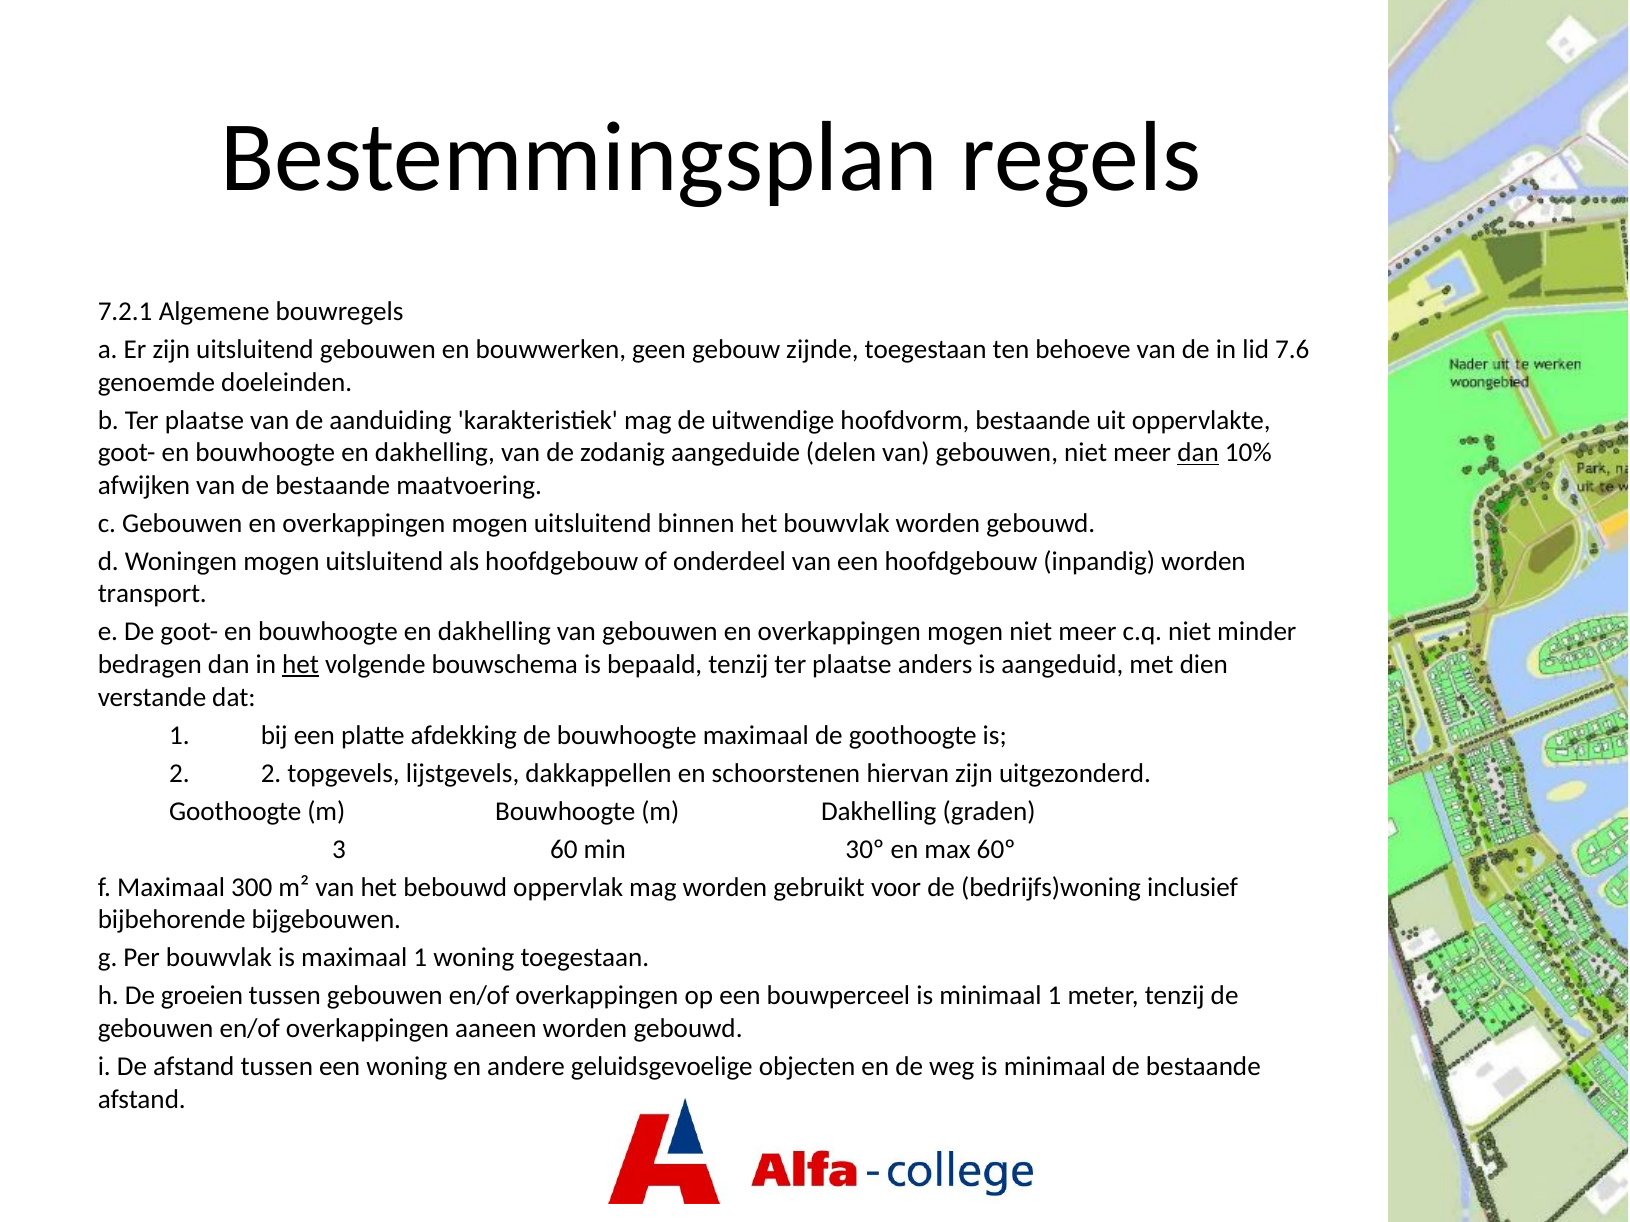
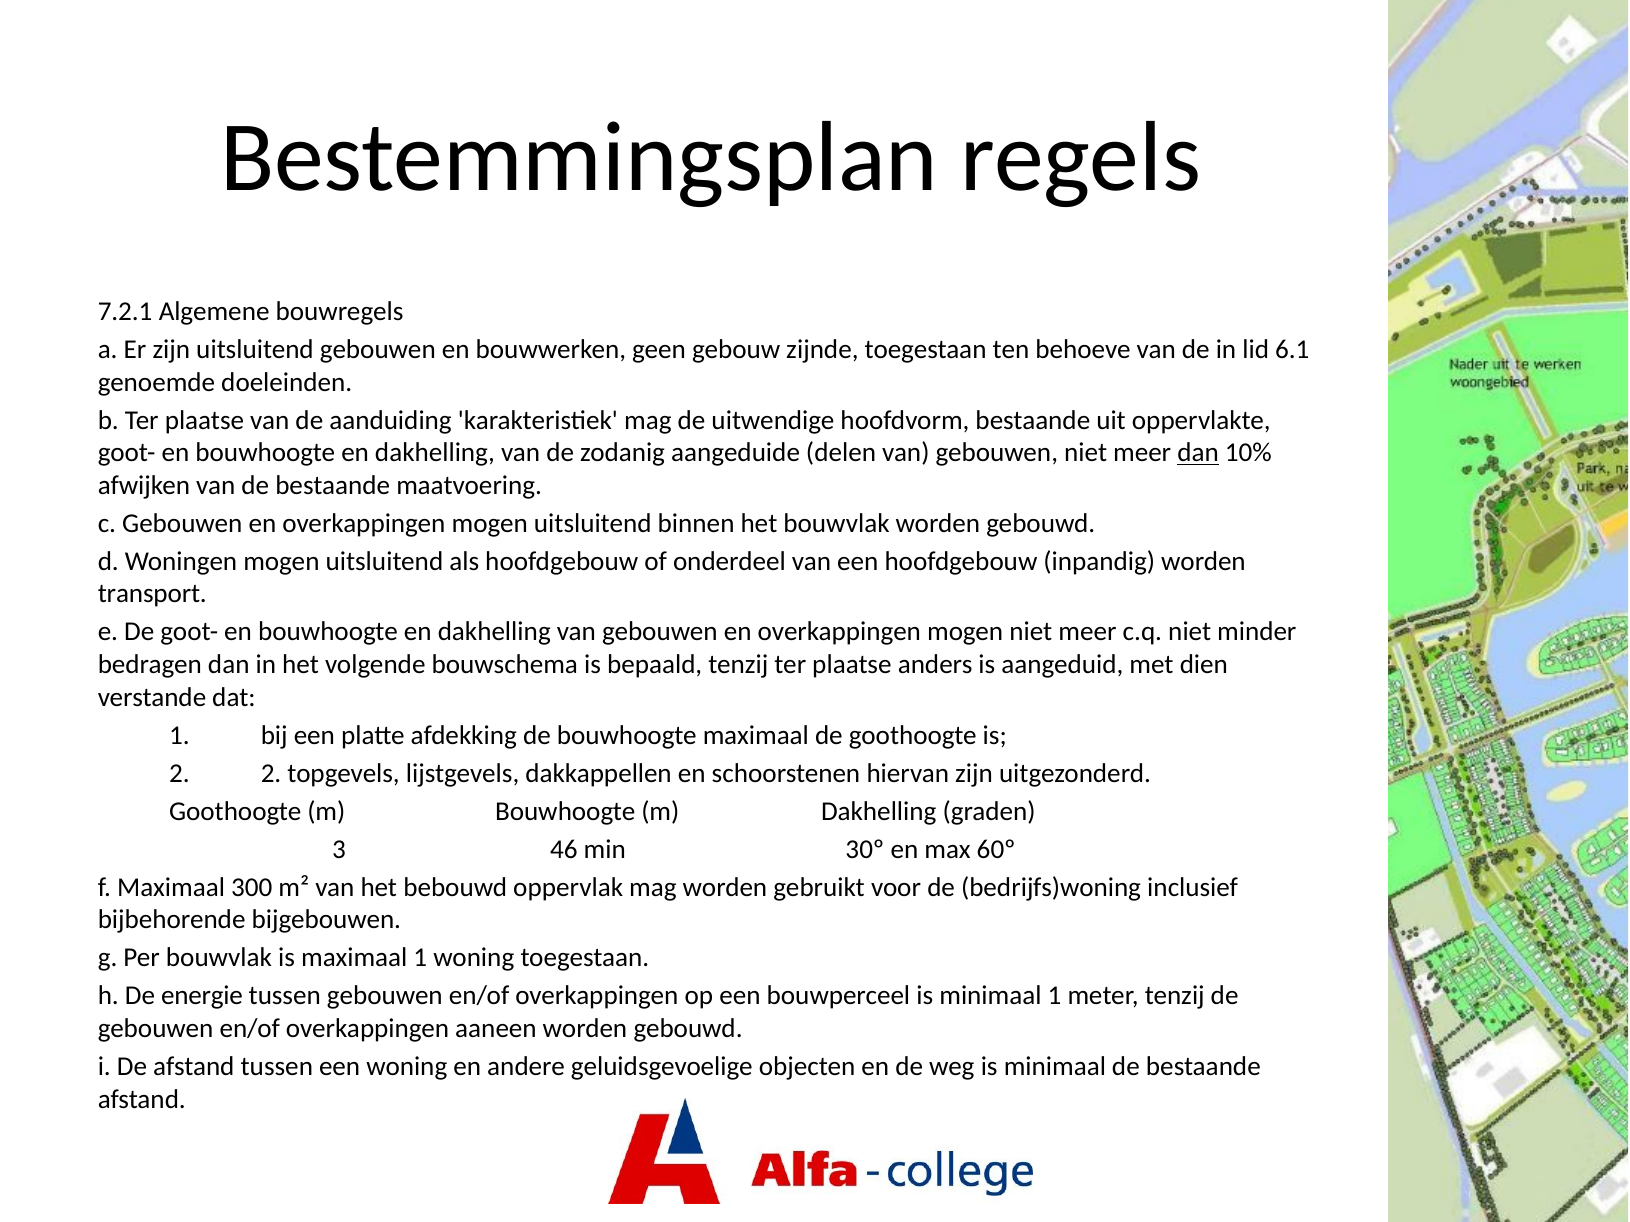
7.6: 7.6 -> 6.1 (1292, 350)
het underline: present -> none (301, 665)
60: 60 -> 46 (564, 850)
groeien: groeien -> energie (202, 996)
